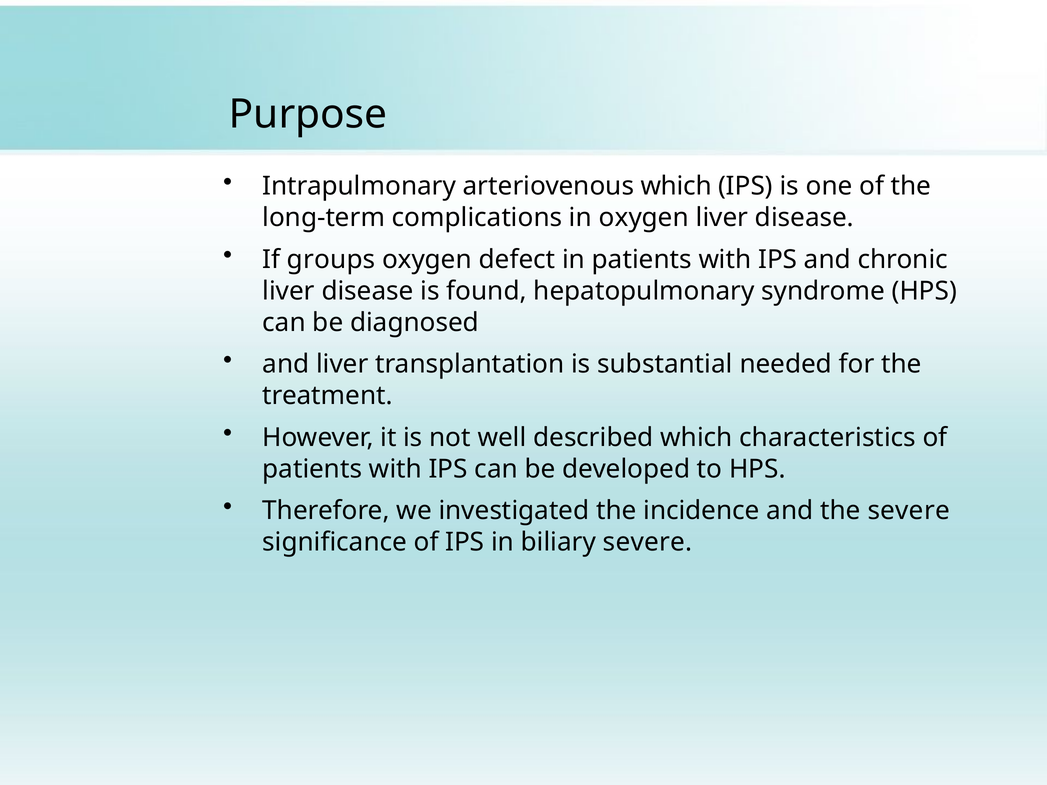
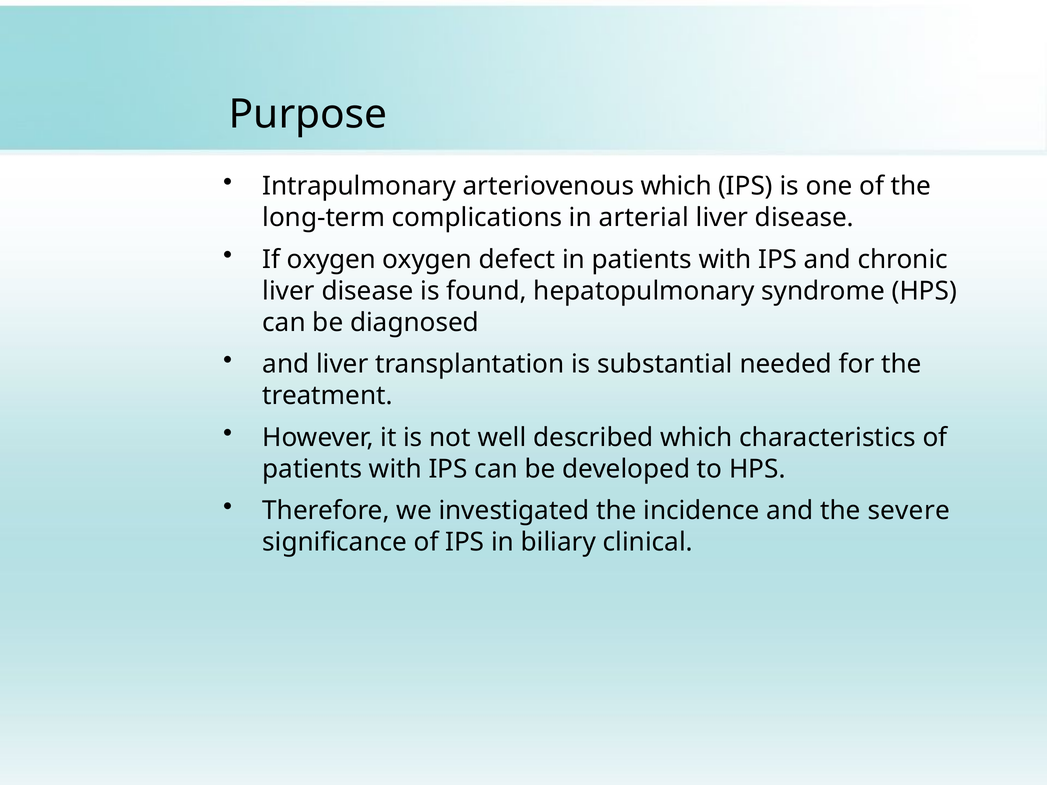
in oxygen: oxygen -> arterial (644, 218)
If groups: groups -> oxygen (331, 260)
biliary severe: severe -> clinical (648, 542)
